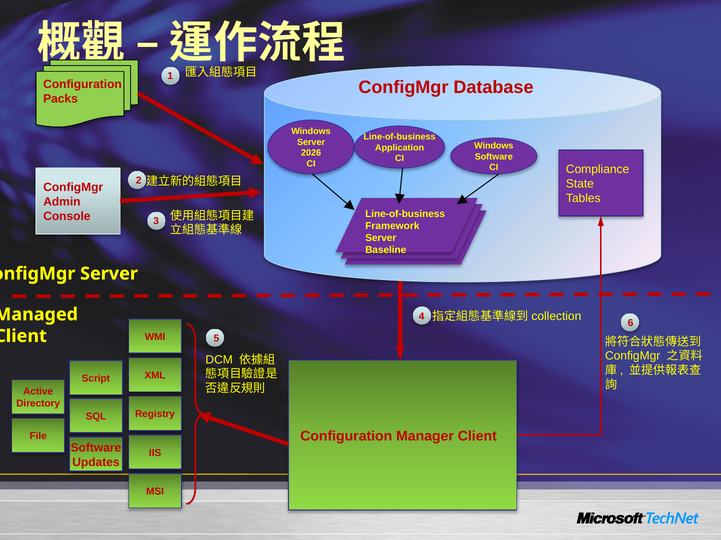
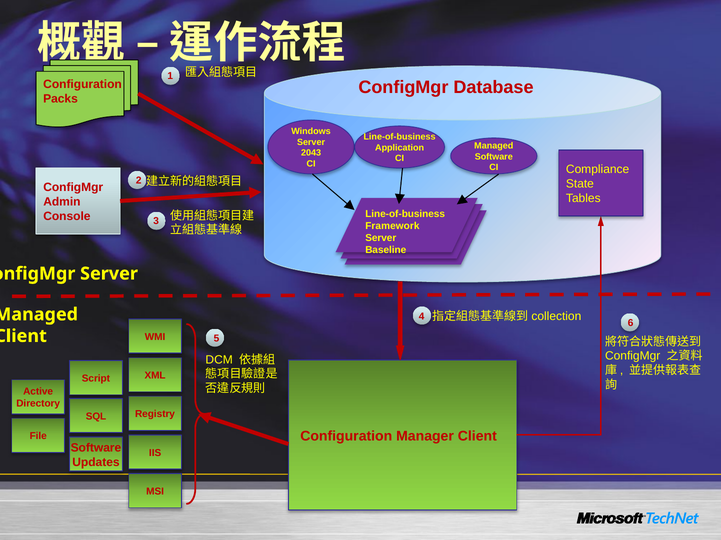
Windows: Windows -> Managed (494, 146)
2026: 2026 -> 2043 (311, 153)
